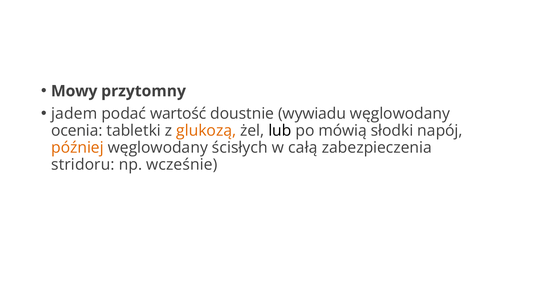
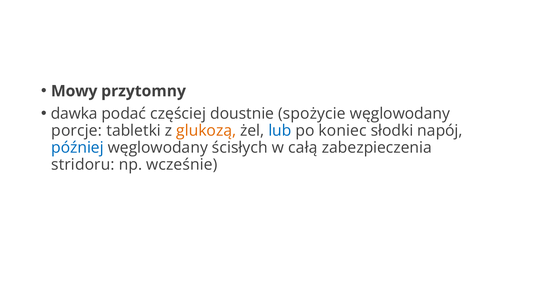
jadem: jadem -> dawka (74, 114)
wartość: wartość -> częściej (178, 114)
wywiadu: wywiadu -> spożycie (312, 114)
ocenia: ocenia -> porcje (77, 130)
lub colour: black -> blue (280, 130)
mówią: mówią -> koniec (343, 130)
później colour: orange -> blue (77, 147)
